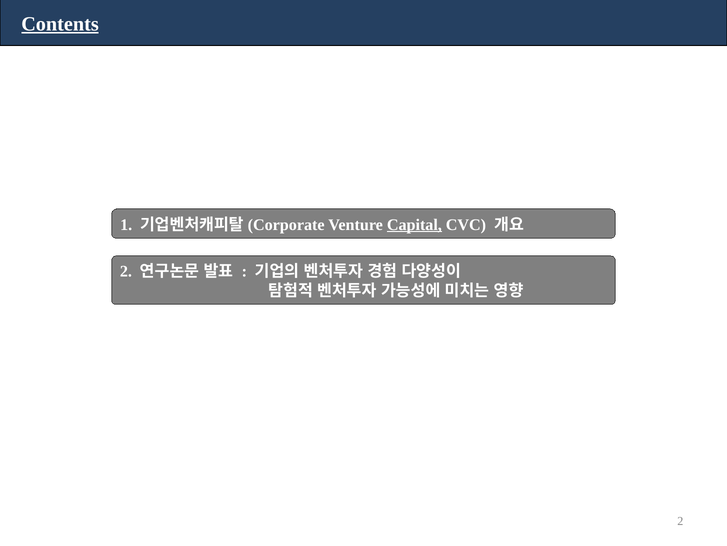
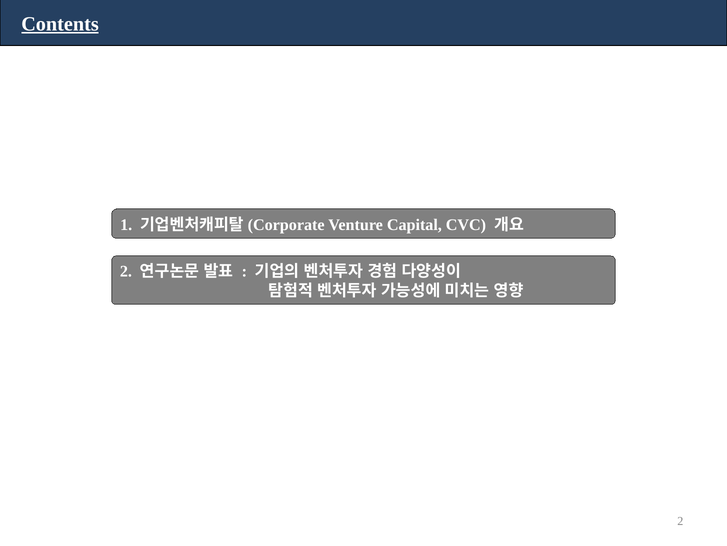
Capital underline: present -> none (414, 224)
